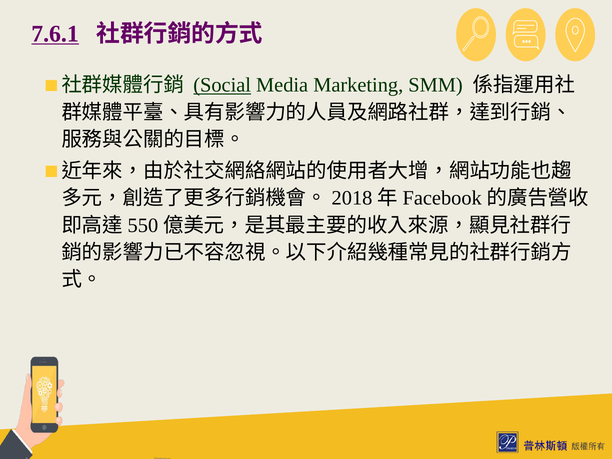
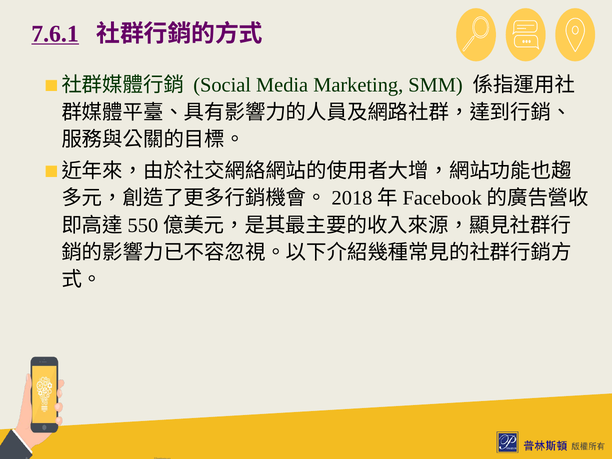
Social underline: present -> none (222, 85)
